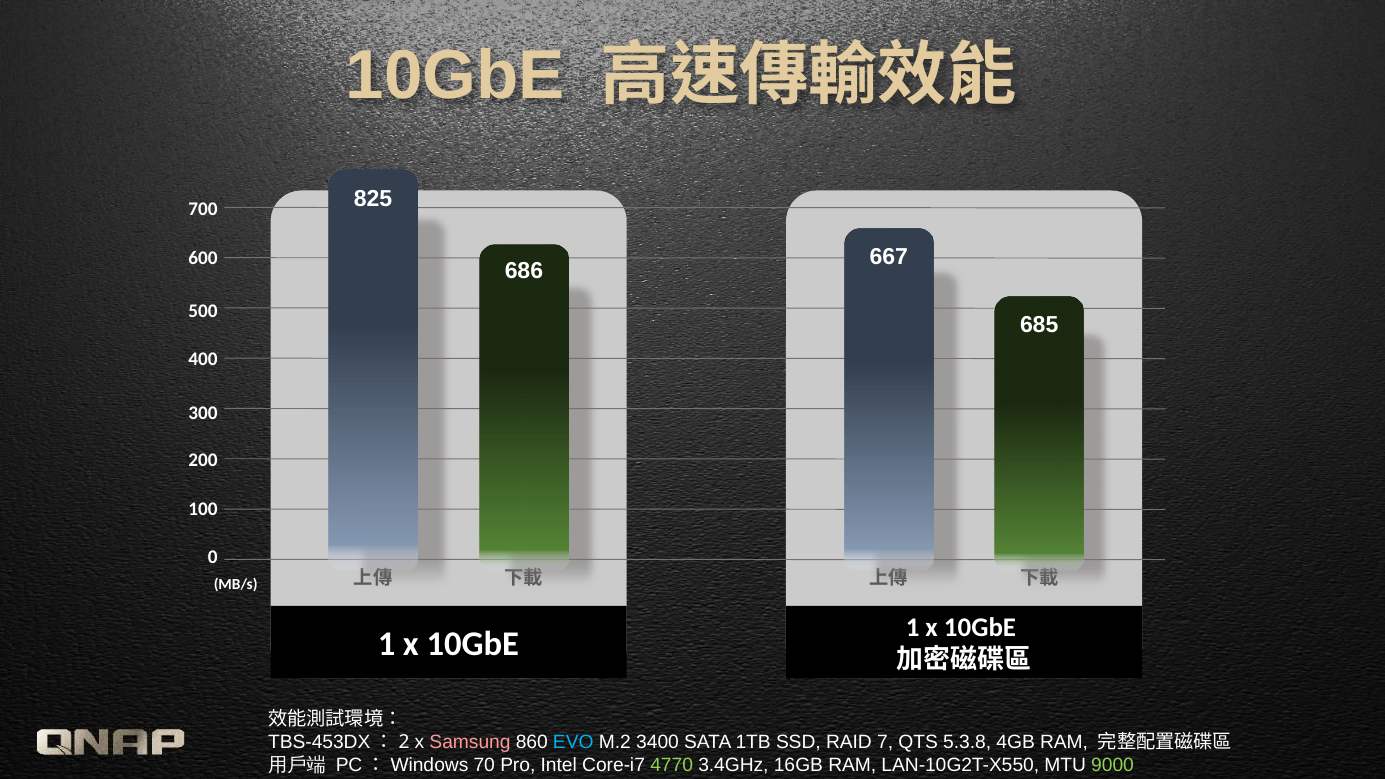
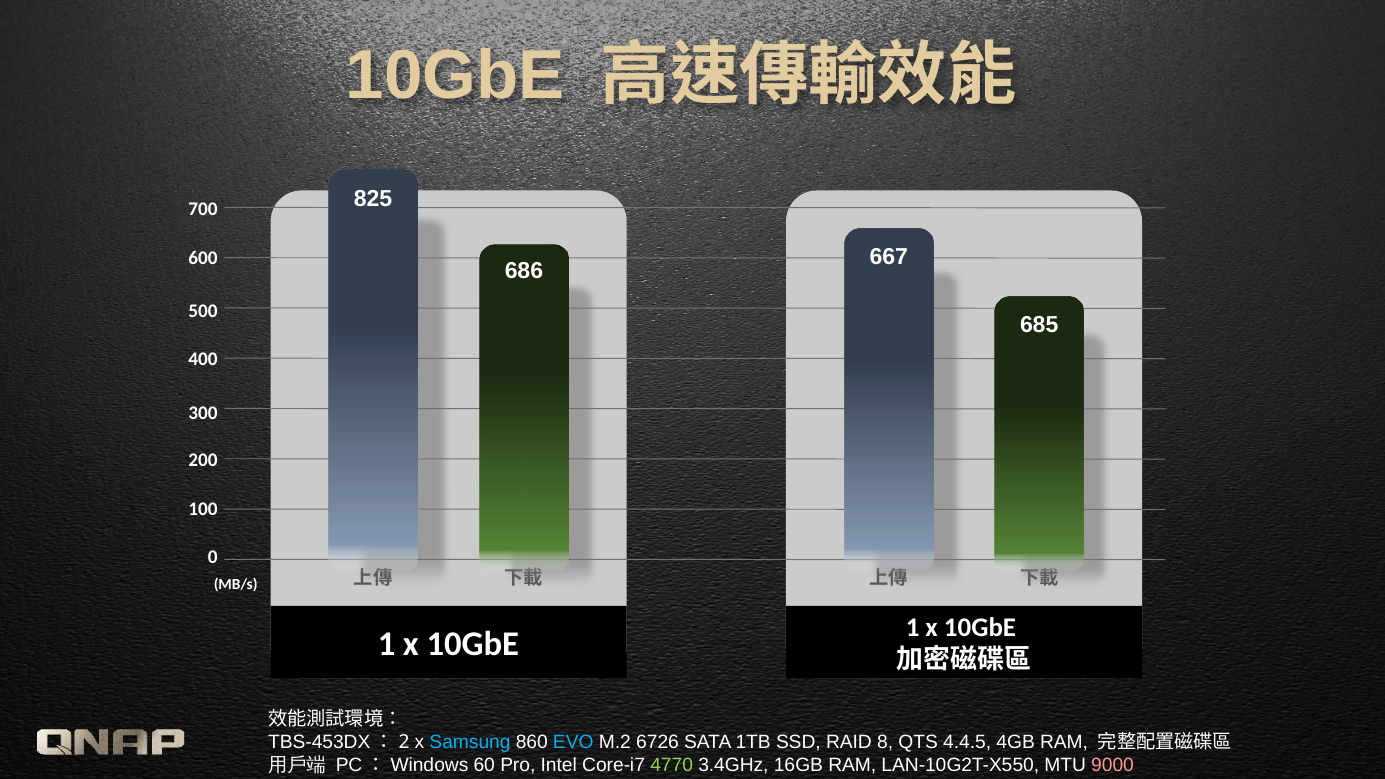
Samsung colour: pink -> light blue (470, 743)
3400: 3400 -> 6726 (658, 743)
7: 7 -> 8 (885, 743)
5.3.8: 5.3.8 -> 4.4.5 (967, 743)
70: 70 -> 60 (484, 766)
9000 colour: light green -> pink (1113, 766)
